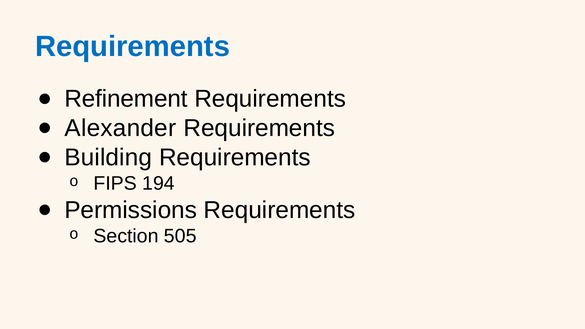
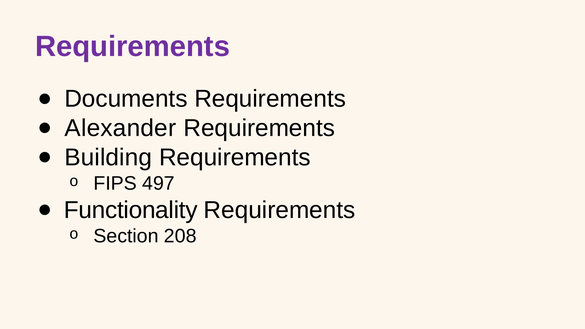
Requirements colour: blue -> purple (133, 47)
Refinement: Refinement -> Documents (126, 99)
194: 194 -> 497 (159, 183)
Permissions: Permissions -> Functionality (131, 210)
505: 505 -> 208 (180, 236)
